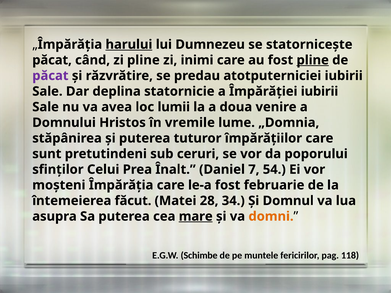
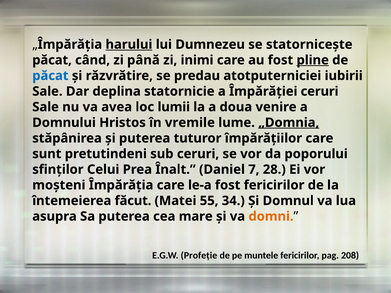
zi pline: pline -> până (143, 60)
păcat colour: purple -> blue (50, 76)
Împărăţiei iubirii: iubirii -> ceruri (320, 91)
„Domnia underline: none -> present (289, 123)
54: 54 -> 28 (274, 170)
fost februarie: februarie -> fericirilor (274, 185)
28: 28 -> 55 (209, 201)
mare underline: present -> none (196, 217)
Schimbe: Schimbe -> Profeţie (199, 256)
118: 118 -> 208 (350, 256)
